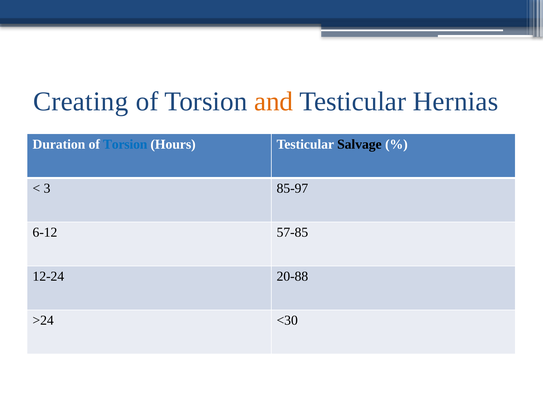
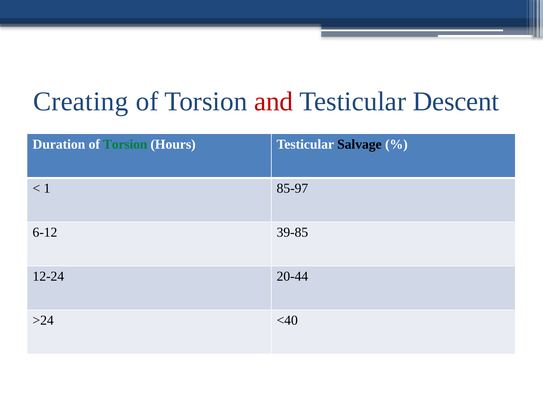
and colour: orange -> red (274, 101)
Hernias: Hernias -> Descent (456, 101)
Torsion colour: blue -> green (125, 144)
3: 3 -> 1 (47, 188)
57-85: 57-85 -> 39-85 (292, 232)
20-88: 20-88 -> 20-44 (292, 276)
<30: <30 -> <40 (287, 320)
